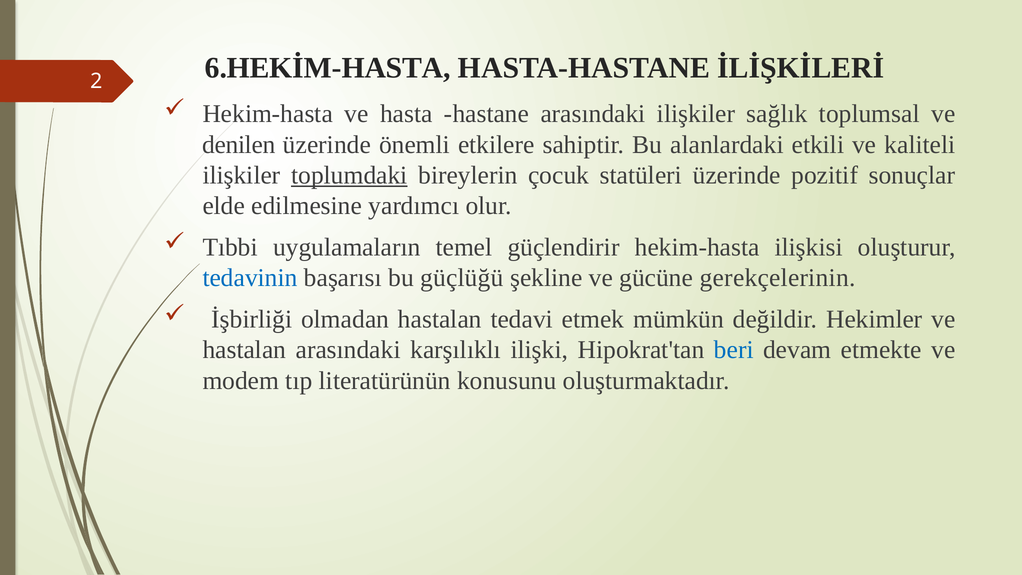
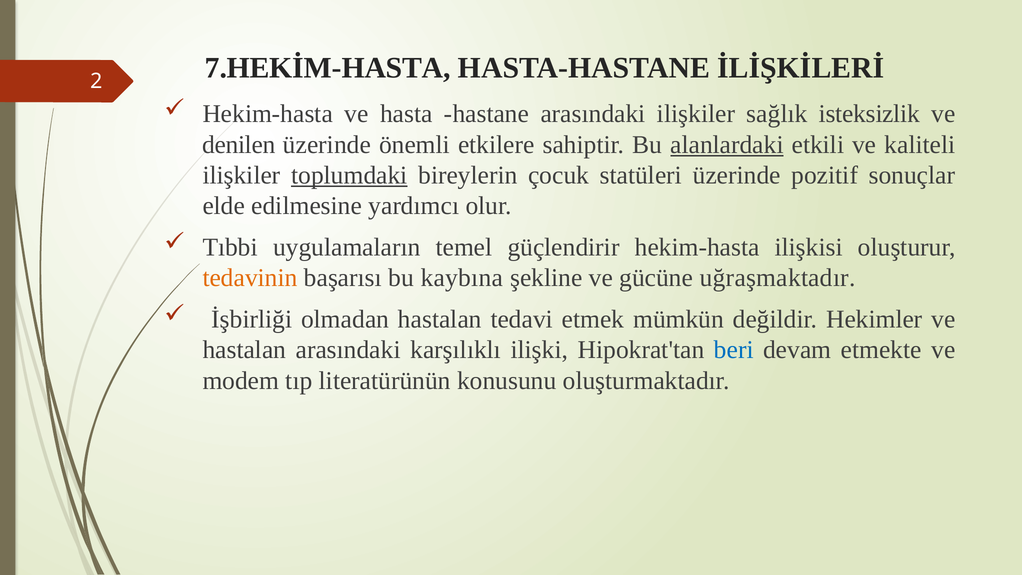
6.HEKİM-HASTA: 6.HEKİM-HASTA -> 7.HEKİM-HASTA (328, 68)
toplumsal: toplumsal -> isteksizlik (869, 114)
alanlardaki underline: none -> present (727, 145)
tedavinin colour: blue -> orange (250, 278)
güçlüğü: güçlüğü -> kaybına (462, 278)
gerekçelerinin: gerekçelerinin -> uğraşmaktadır (778, 278)
